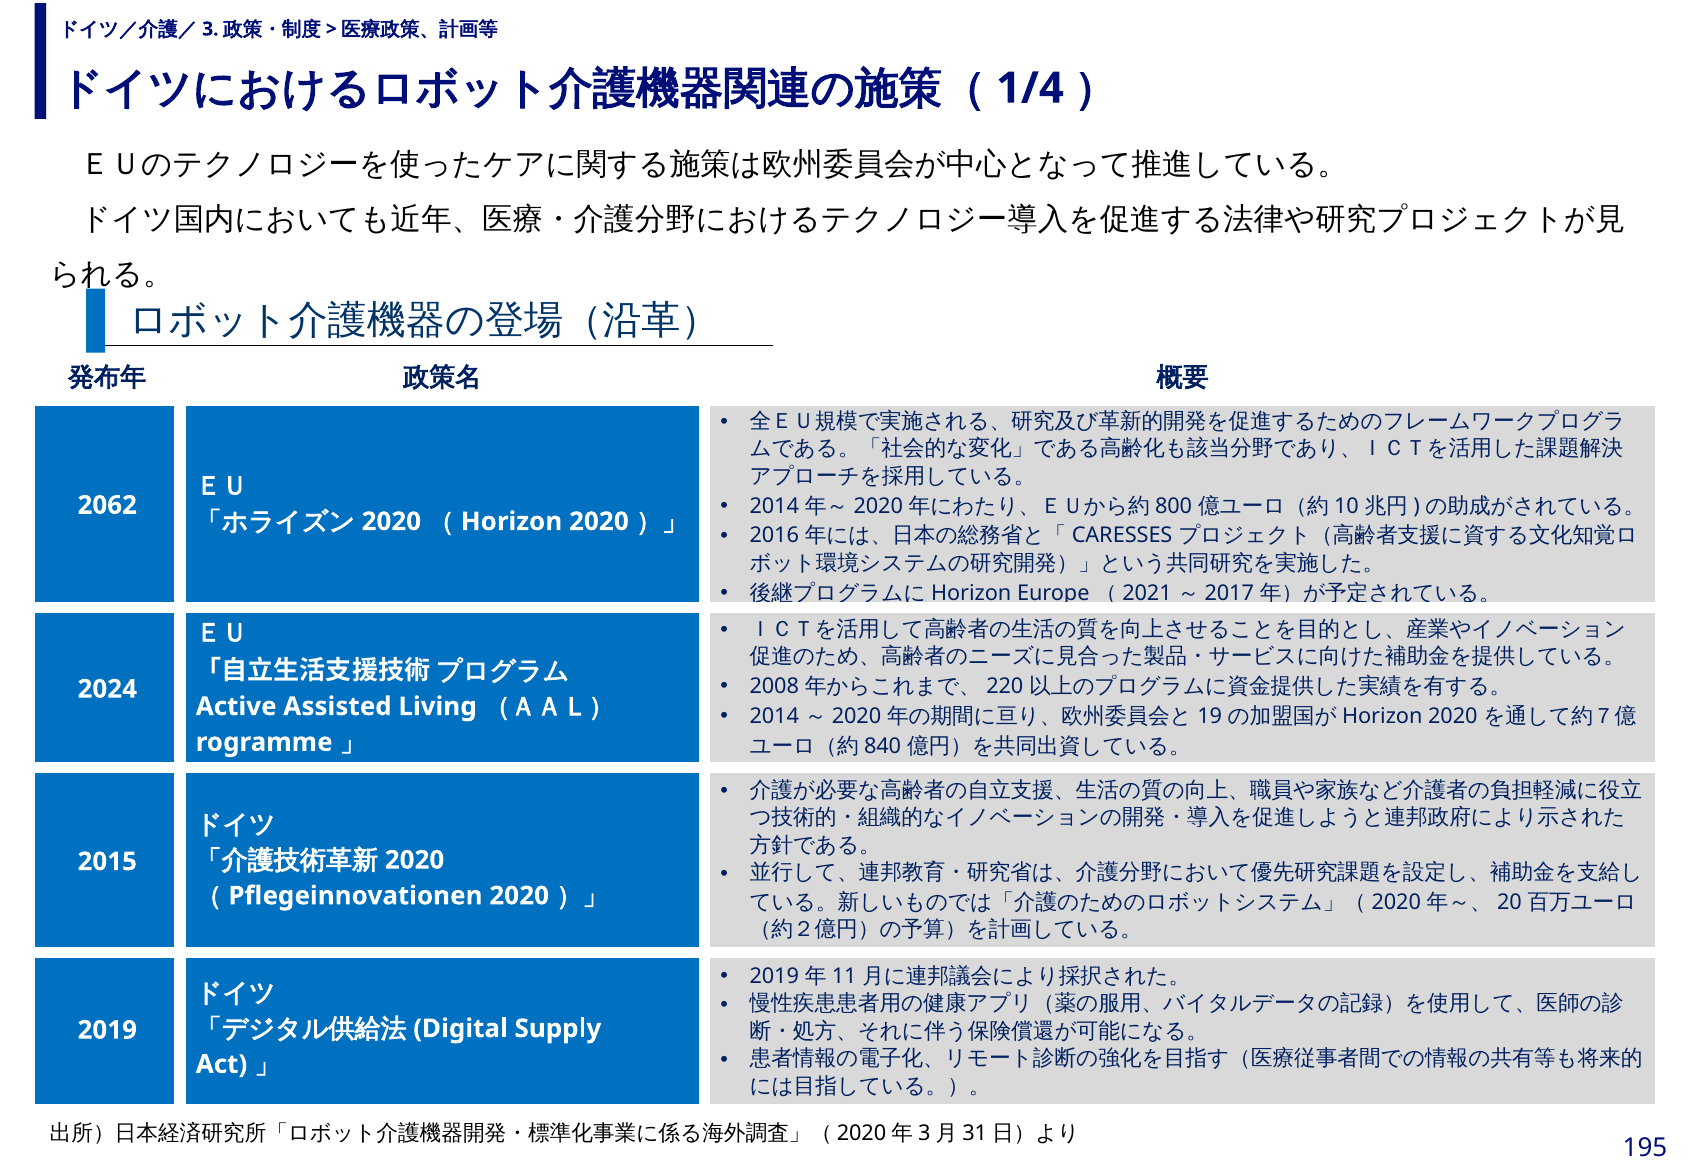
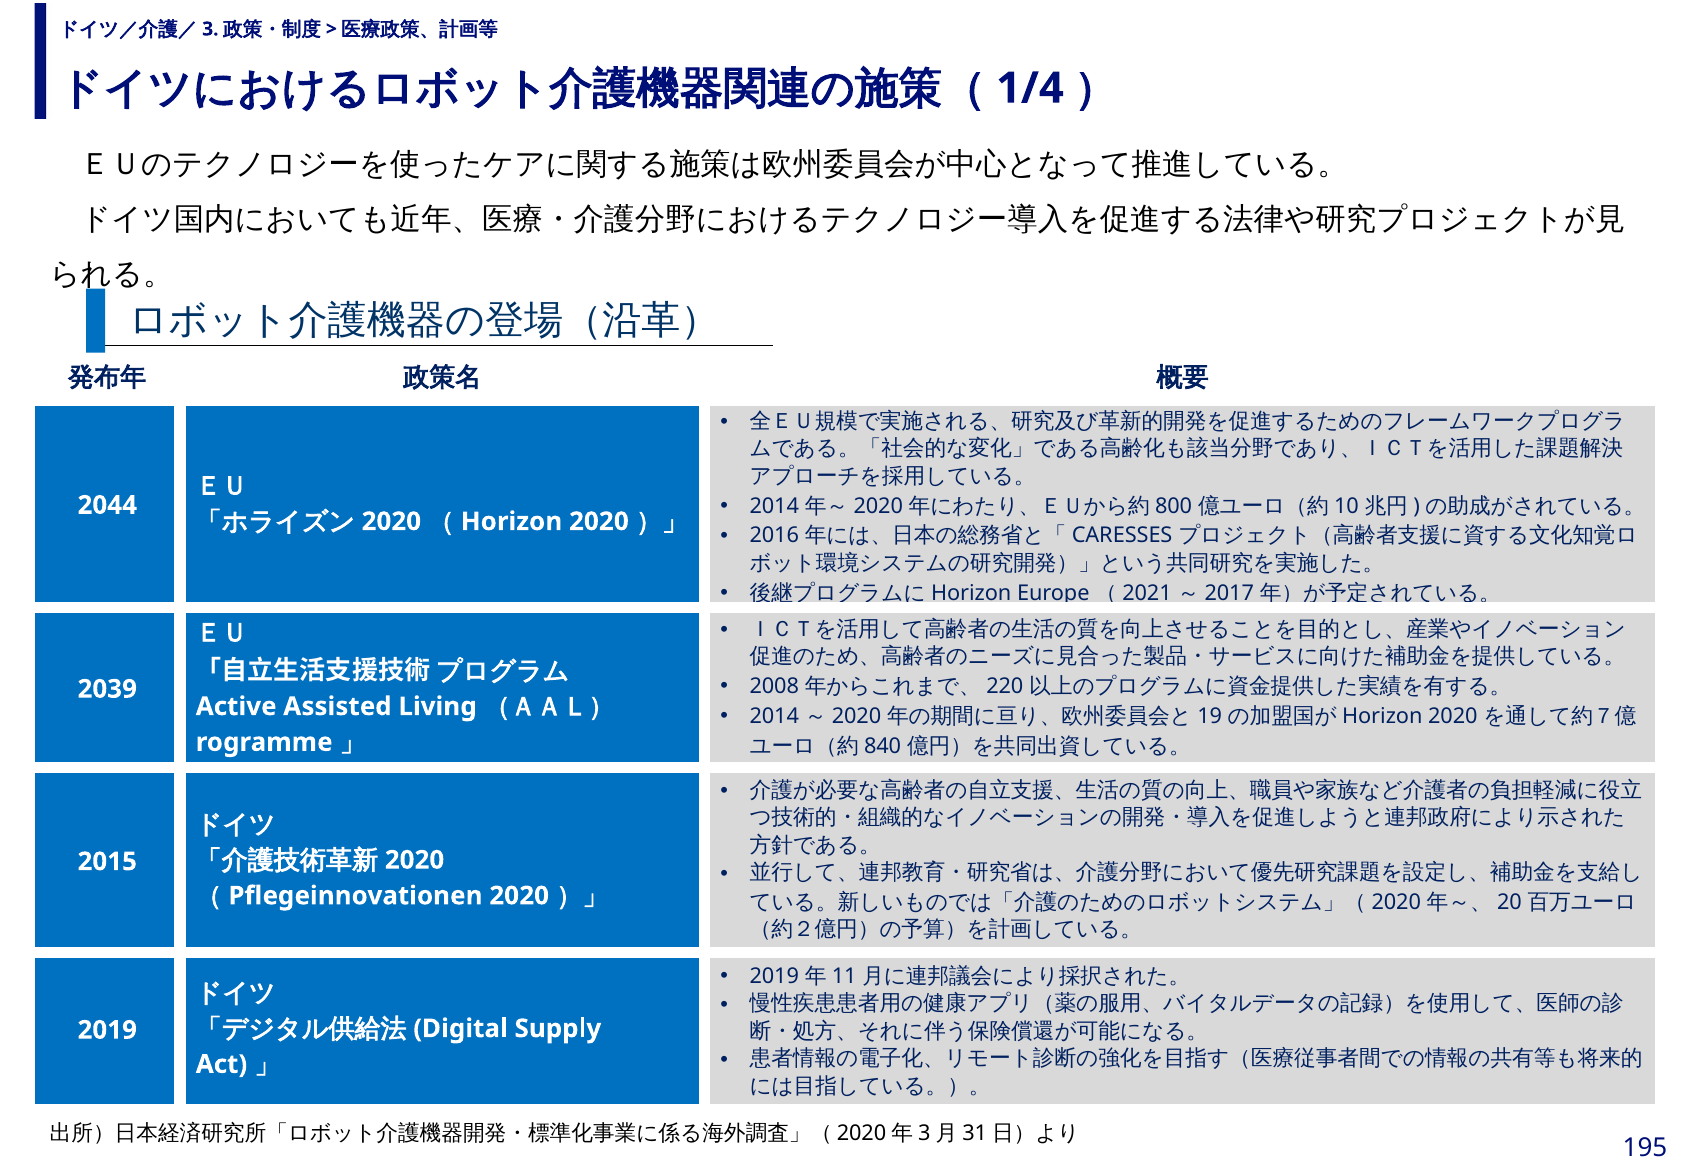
2062: 2062 -> 2044 (107, 505)
2024: 2024 -> 2039 (107, 689)
